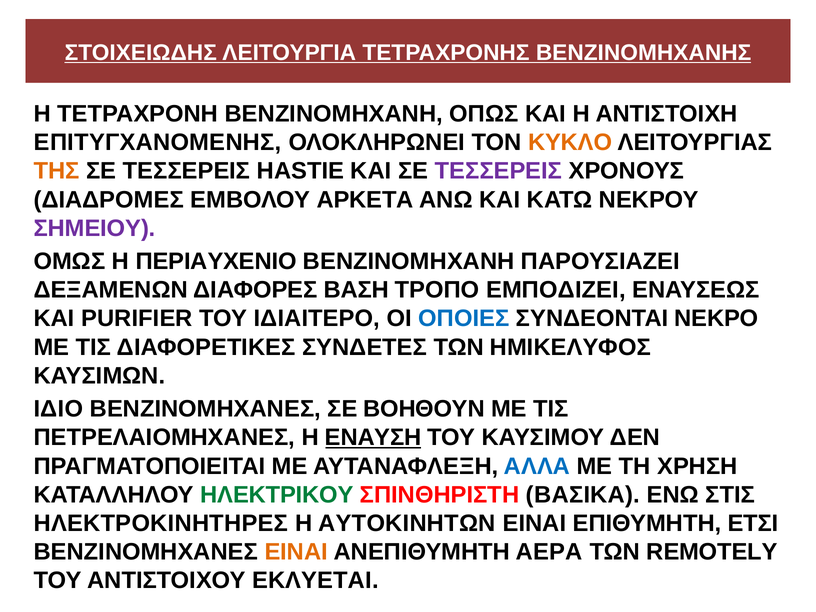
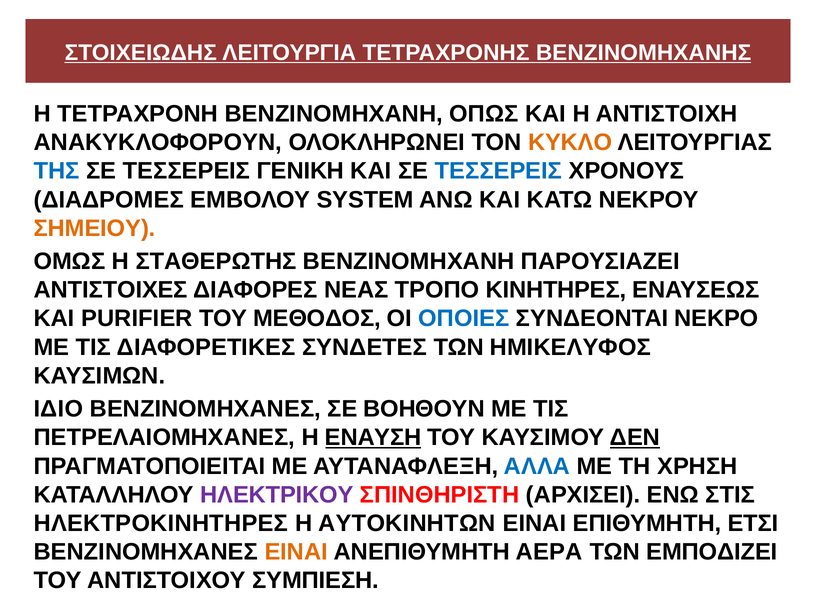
ΕΠΙΤΥΓΧΑΝΟΜΕΝΗΣ: ΕΠΙΤΥΓΧΑΝΟΜΕΝΗΣ -> ΑΝΑΚΥΚΛΟΦΟΡΟΥΝ (158, 143)
ΤΗΣ colour: orange -> blue (57, 171)
HASTIE: HASTIE -> ΓΕΝΙΚΗ (301, 171)
ΤΕΣΣΕΡΕΙΣ colour: purple -> blue (499, 171)
ΑΡΚΕΤΑ: ΑΡΚΕΤΑ -> SYSTEM (365, 200)
ΣΗΜΕΙΟΥ colour: purple -> orange (95, 228)
ΠΕΡΙΑΥΧΕΝΙΟ: ΠΕΡΙΑΥΧΕΝΙΟ -> ΣΤΑΘΕΡΩΤΗΣ (216, 262)
ΔΕΞΑΜΕΝΩΝ: ΔΕΞΑΜΕΝΩΝ -> ΑΝΤΙΣΤΟΙΧΕΣ (111, 290)
ΒΑΣΗ: ΒΑΣΗ -> ΝΕΑΣ (356, 290)
ΕΜΠΟΔΙΖΕΙ: ΕΜΠΟΔΙΖΕΙ -> ΚΙΝΗΤΗΡΕΣ (556, 290)
ΙΔΙΑΙΤΕΡΟ: ΙΔΙΑΙΤΕΡΟ -> ΜΕΘΟΔΟΣ (317, 319)
ΔΕΝ underline: none -> present (635, 438)
ΗΛΕΚΤΡΙΚΟΥ colour: green -> purple (277, 495)
ΒΑΣΙΚΑ: ΒΑΣΙΚΑ -> ΑΡΧΙΣΕΙ (583, 495)
REMOTELY: REMOTELY -> ΕΜΠΟΔΙΖΕΙ (712, 552)
ΕΚΛΥΕΤΑΙ: ΕΚΛΥΕΤΑΙ -> ΣΥΜΠΙΕΣΗ (316, 580)
